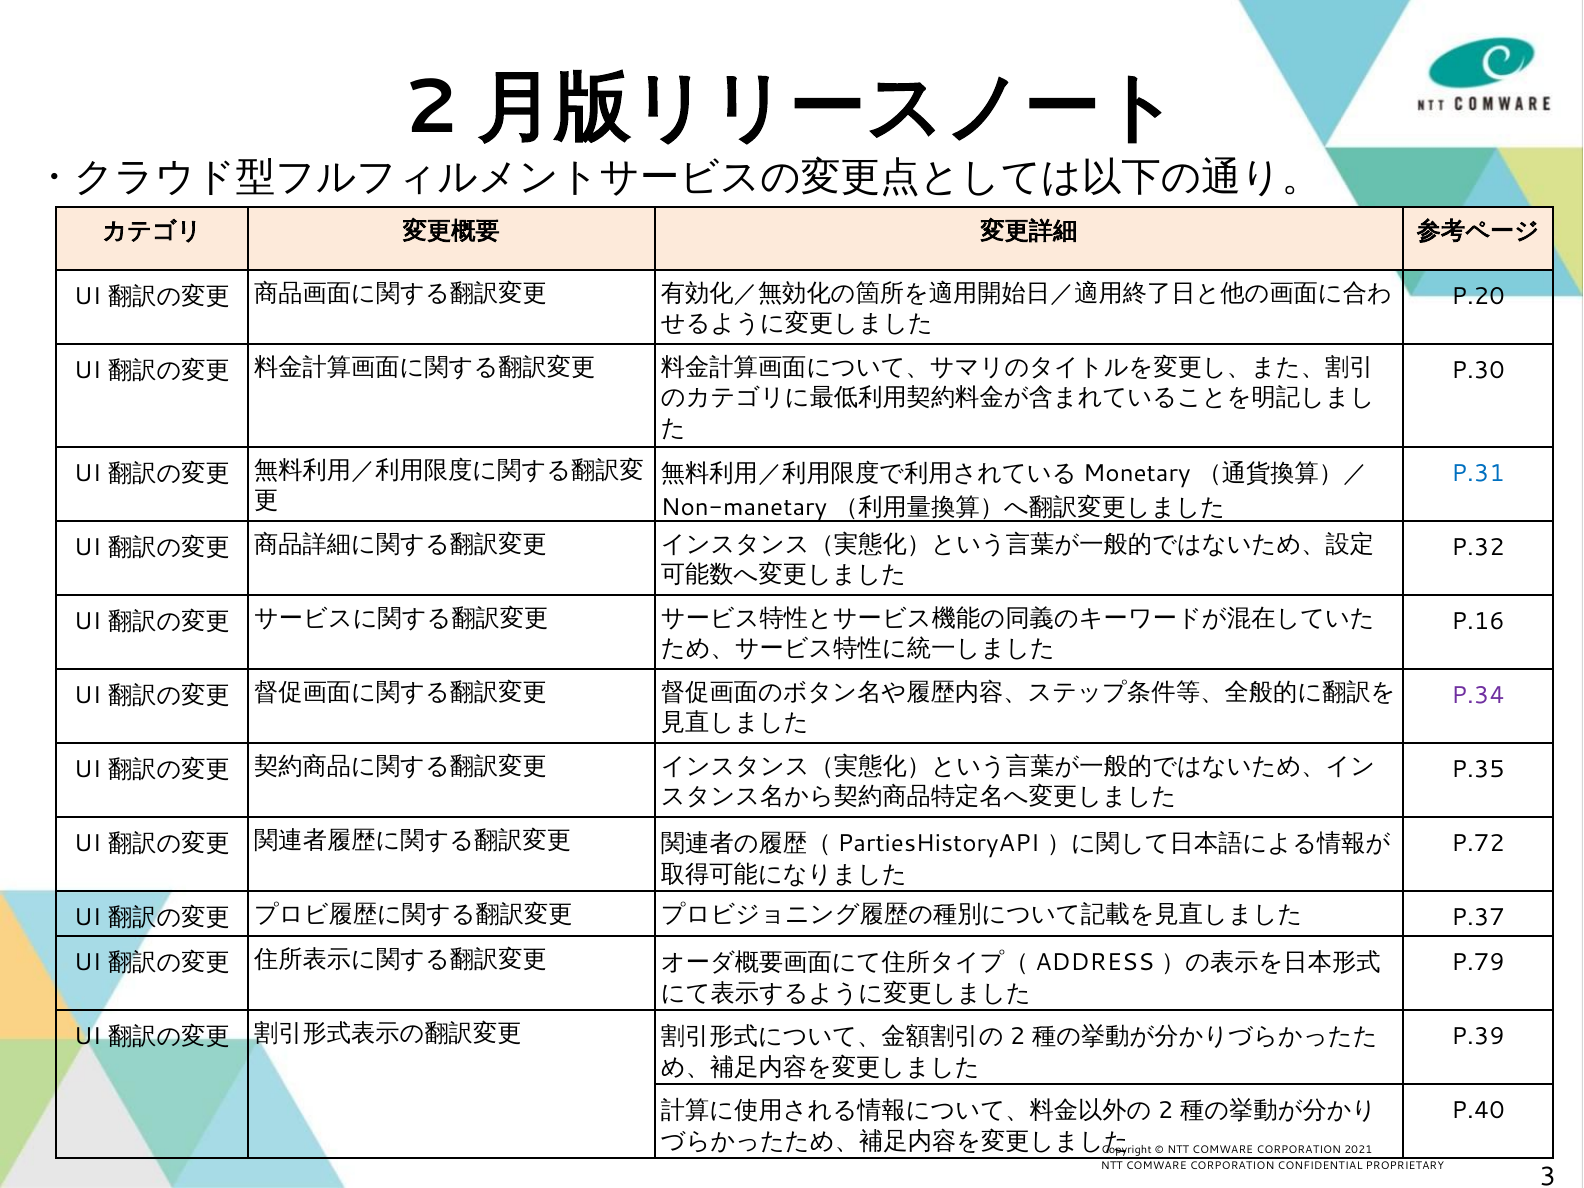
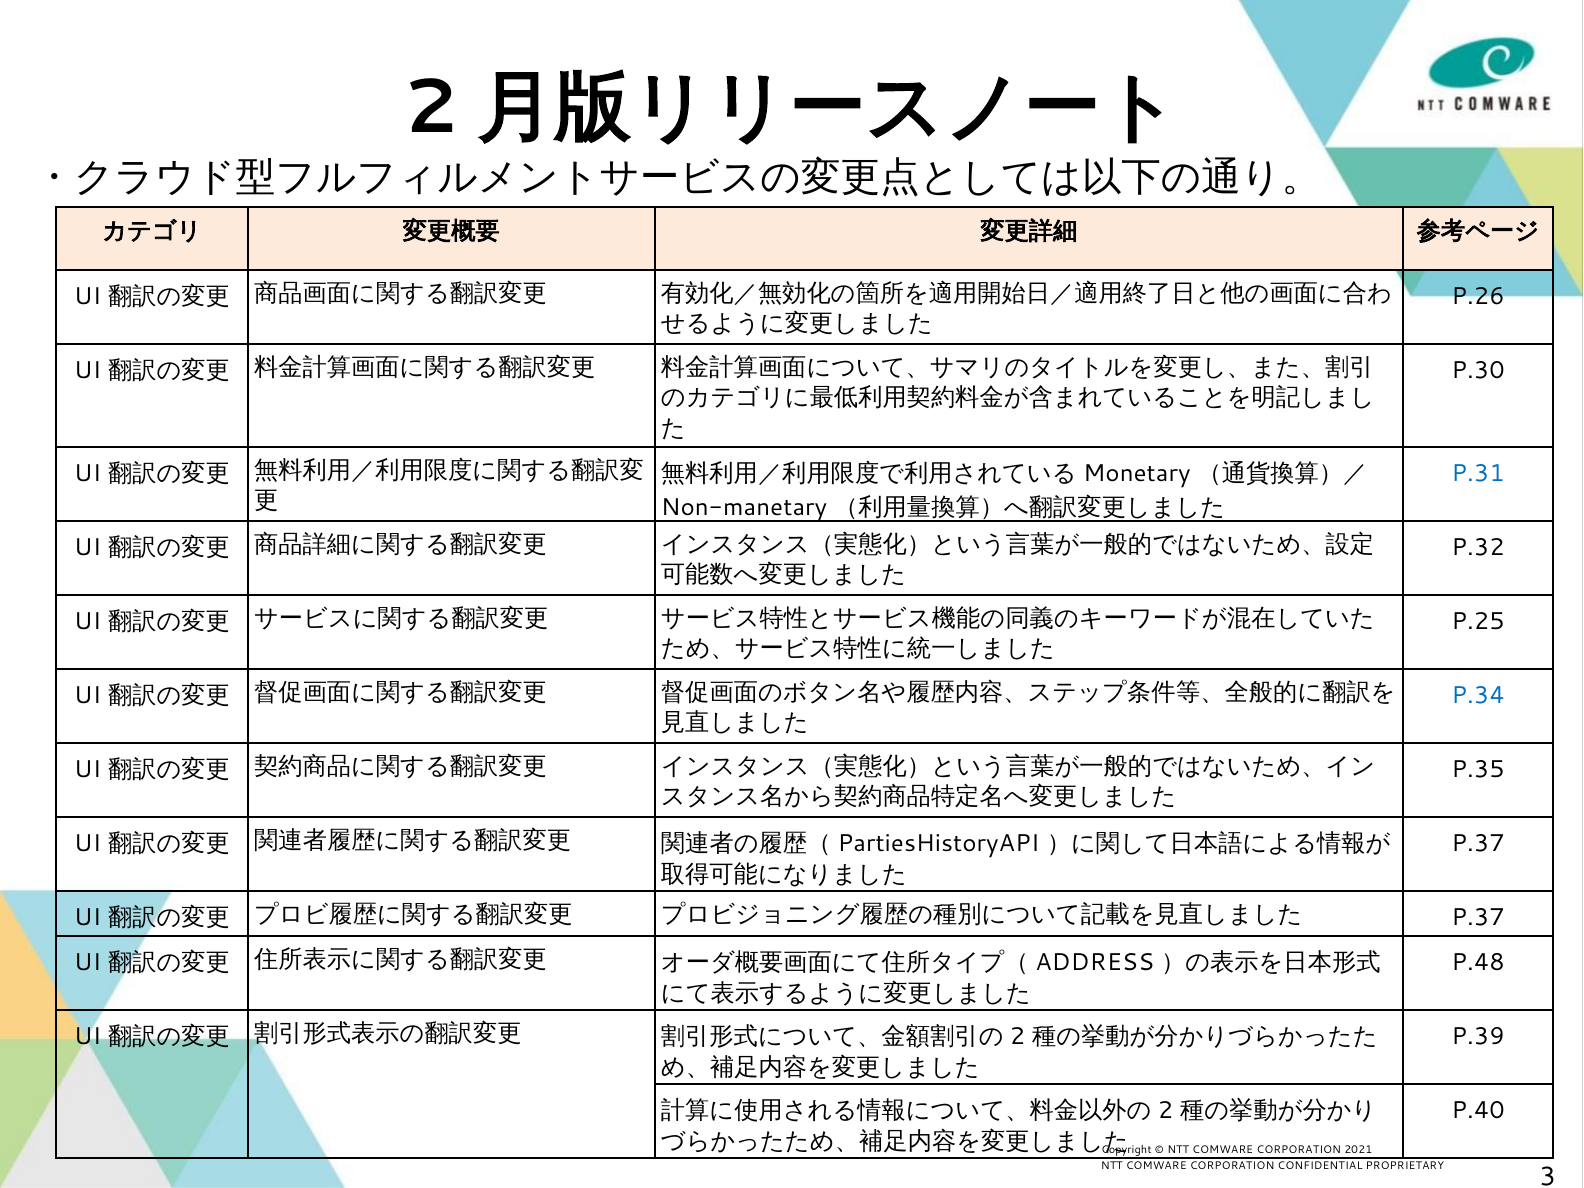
P.20: P.20 -> P.26 (1478, 296)
P.16: P.16 -> P.25 (1478, 621)
P.34 colour: purple -> blue (1478, 695)
P.72: P.72 -> P.37 (1478, 844)
P.79: P.79 -> P.48 (1478, 962)
